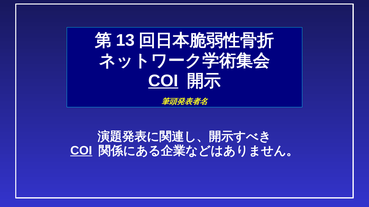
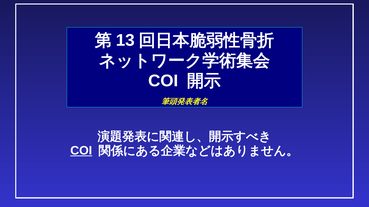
COI underline: present -> none (163, 81)
